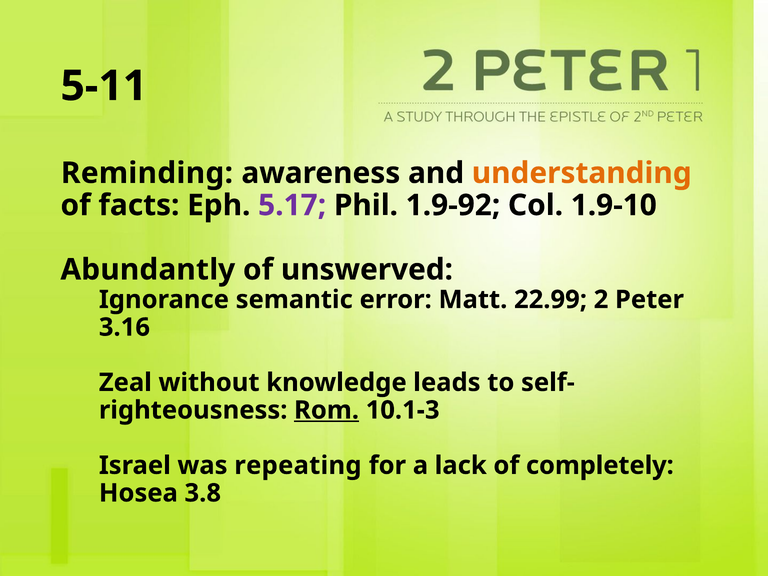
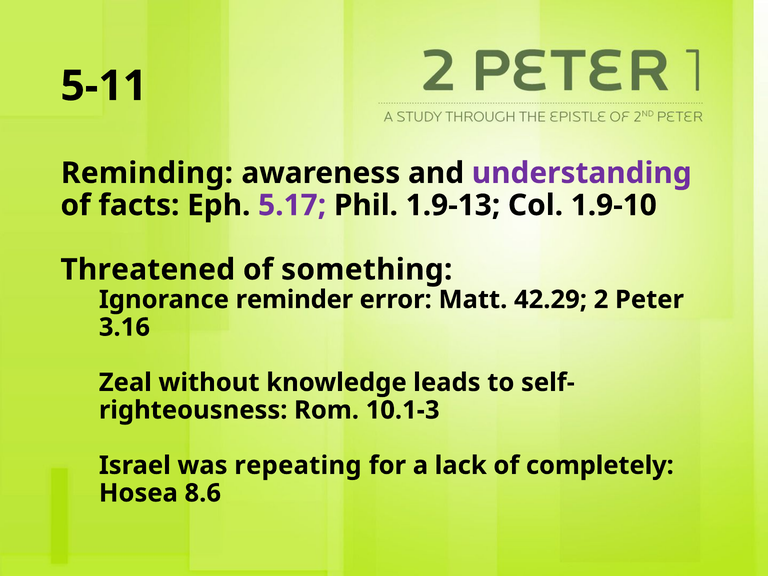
understanding colour: orange -> purple (582, 173)
1.9-92: 1.9-92 -> 1.9-13 (453, 205)
Abundantly: Abundantly -> Threatened (148, 270)
unswerved: unswerved -> something (367, 270)
semantic: semantic -> reminder (294, 300)
22.99: 22.99 -> 42.29 (551, 300)
Rom underline: present -> none (327, 410)
3.8: 3.8 -> 8.6 (203, 493)
